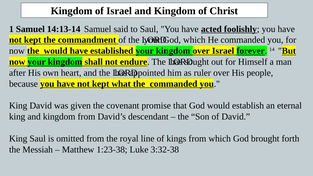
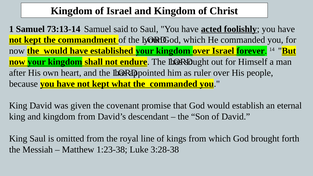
14:13-14: 14:13-14 -> 73:13-14 (64, 29)
3:32-38: 3:32-38 -> 3:28-38 (165, 150)
